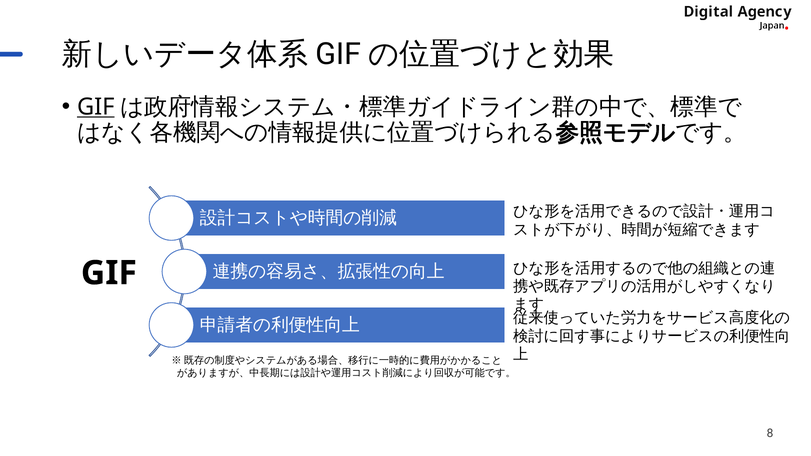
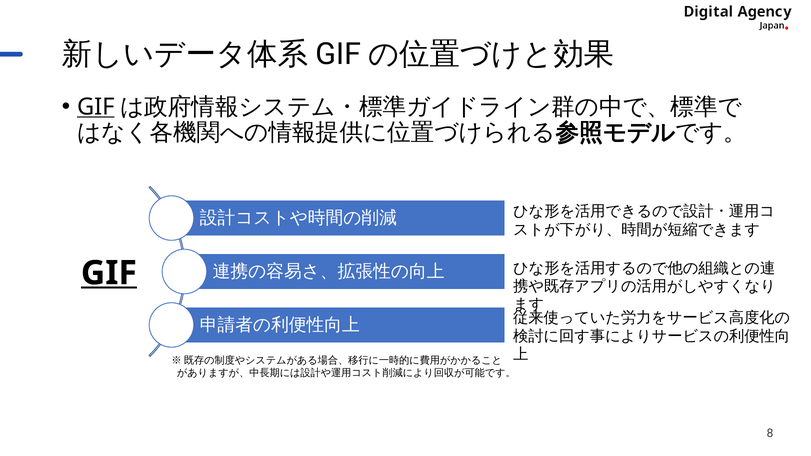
GIF underline: none -> present (109, 273)
